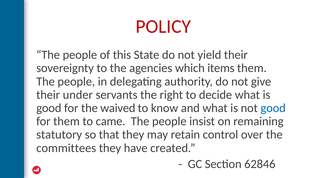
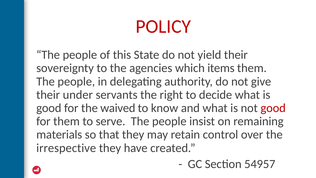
good colour: blue -> red (273, 108)
came: came -> serve (111, 121)
statutory: statutory -> materials (59, 134)
committees: committees -> irrespective (66, 148)
62846: 62846 -> 54957 (260, 164)
